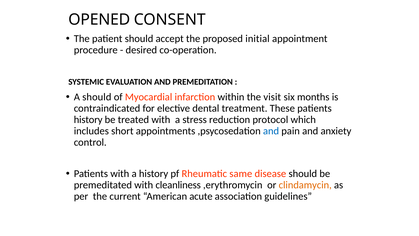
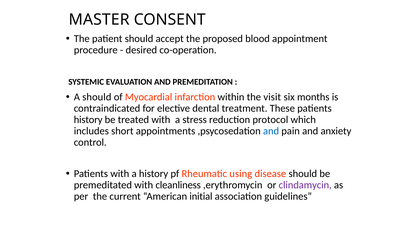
OPENED: OPENED -> MASTER (99, 20)
initial: initial -> blood (258, 39)
same: same -> using (241, 174)
clindamycin colour: orange -> purple (305, 185)
acute: acute -> initial (201, 196)
